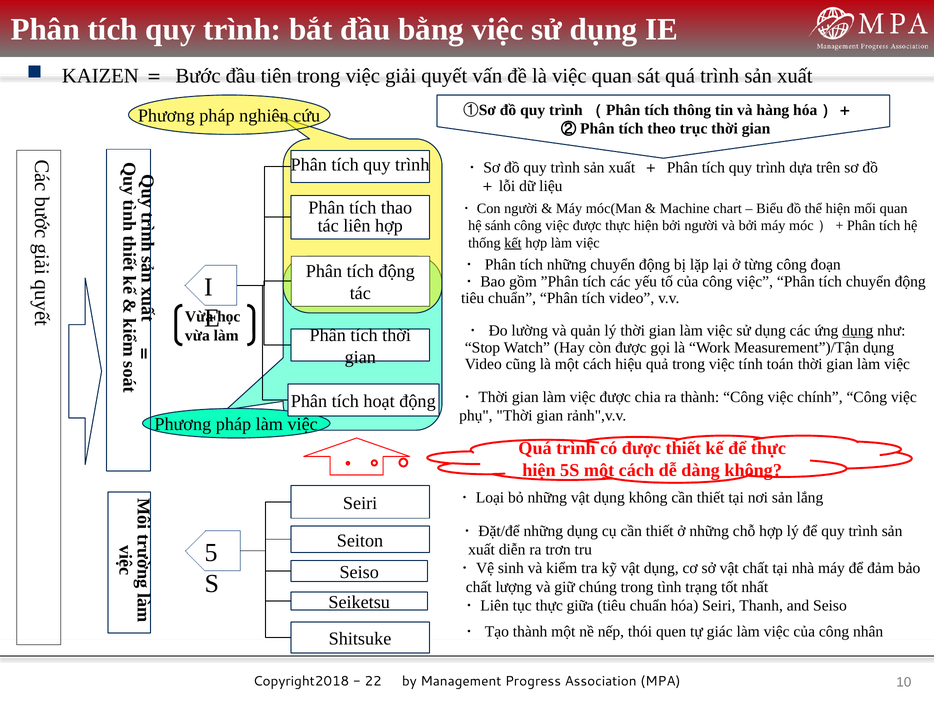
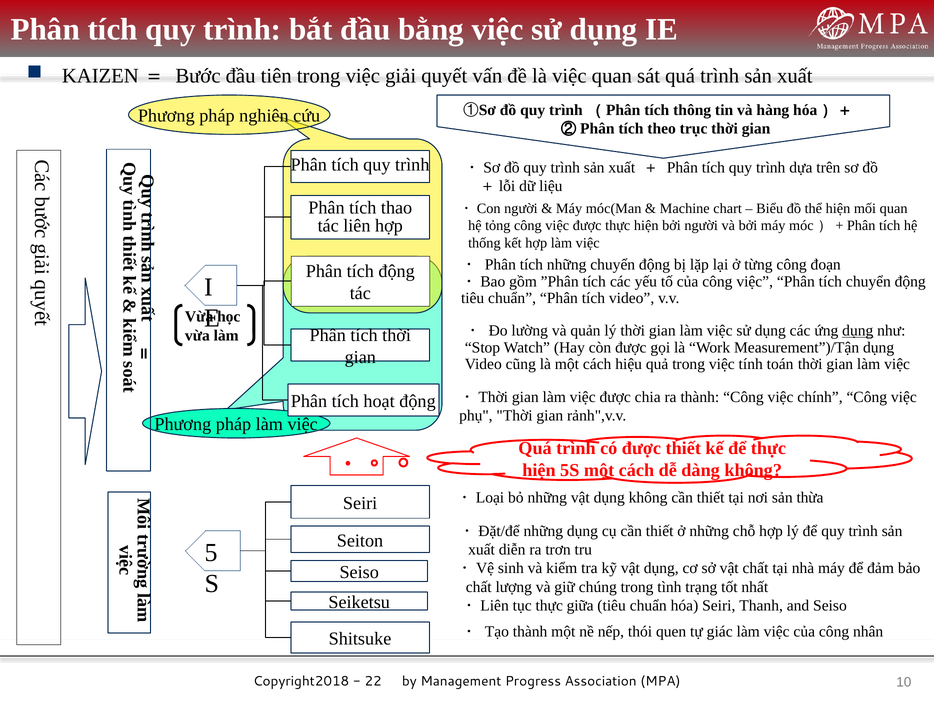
sánh: sánh -> tỏng (498, 226)
kết underline: present -> none (513, 243)
lắng: lắng -> thừa (810, 497)
